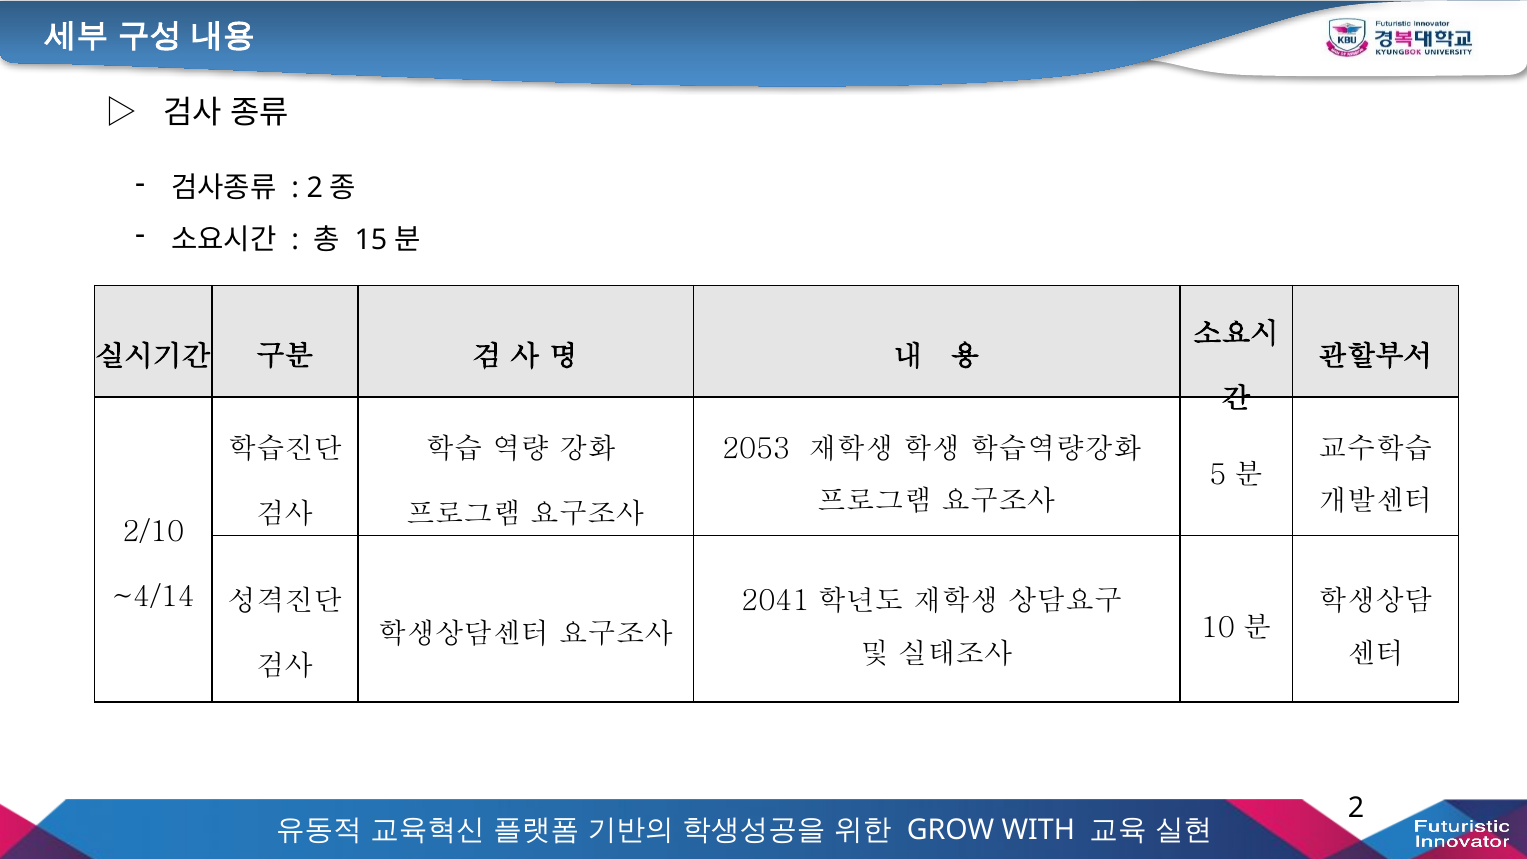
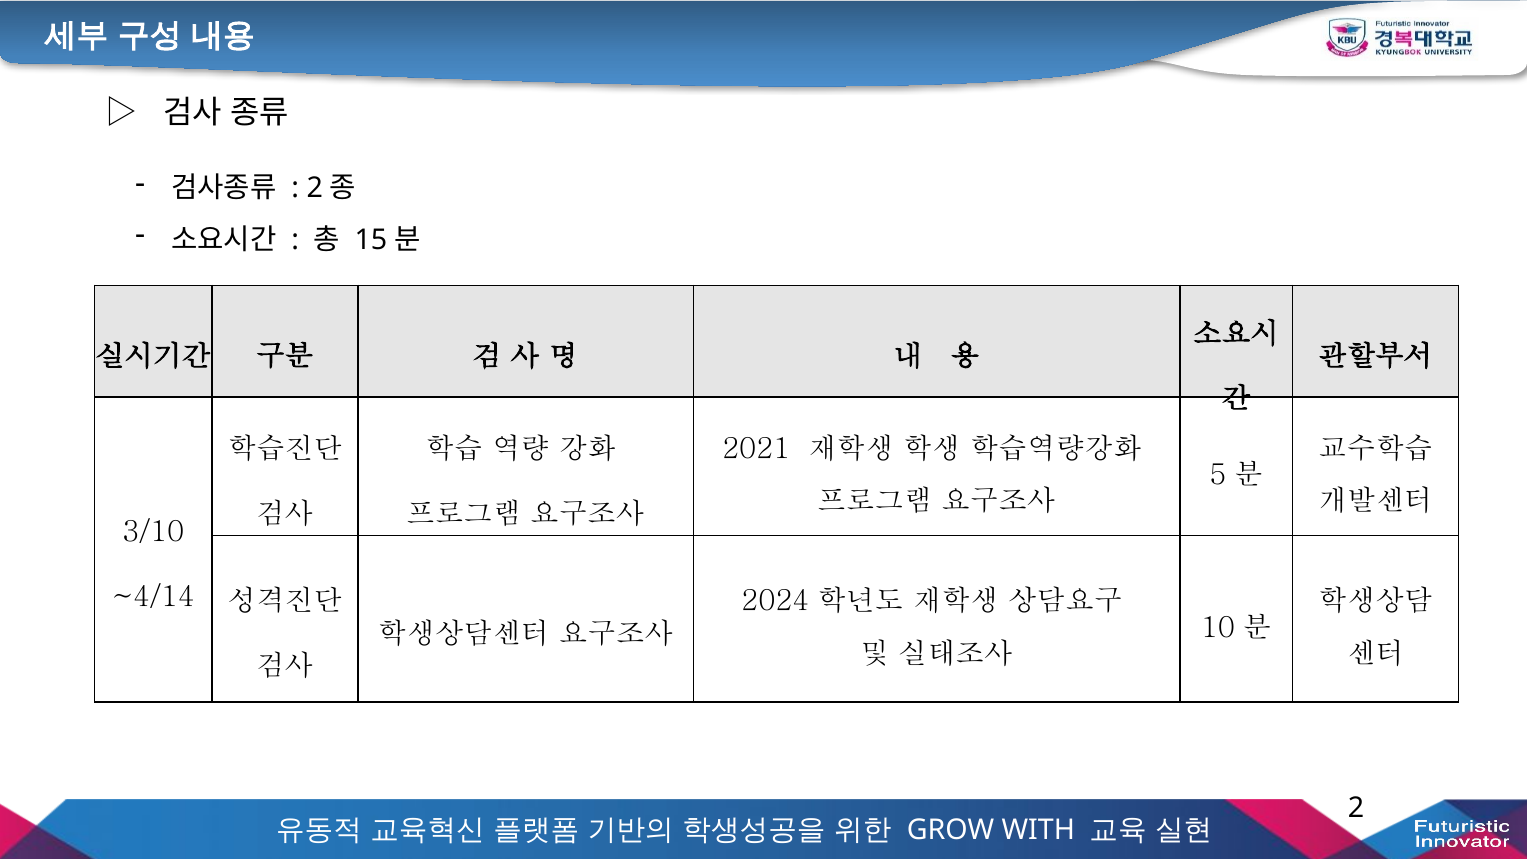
2053: 2053 -> 2021 (756, 449)
2/10: 2/10 -> 3/10 (153, 532)
2041: 2041 -> 2024 (775, 601)
